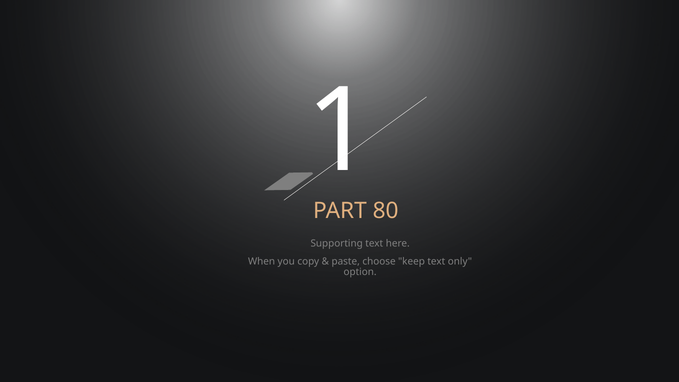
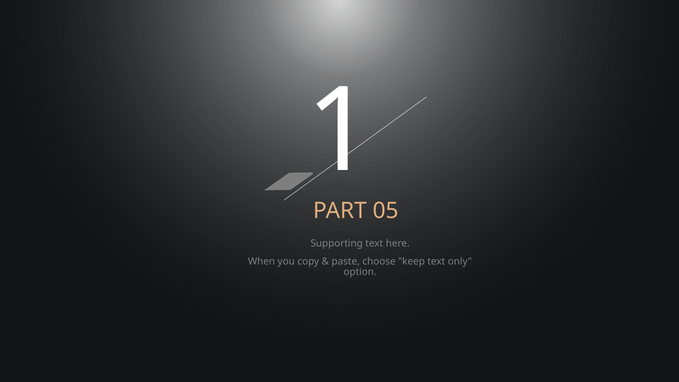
80: 80 -> 05 (386, 211)
